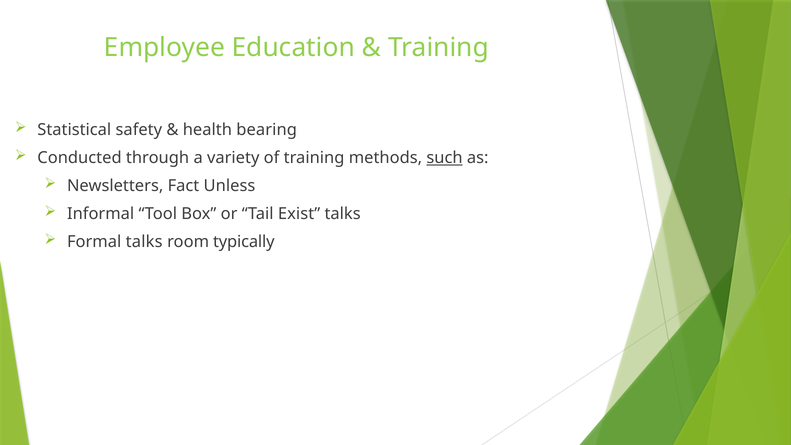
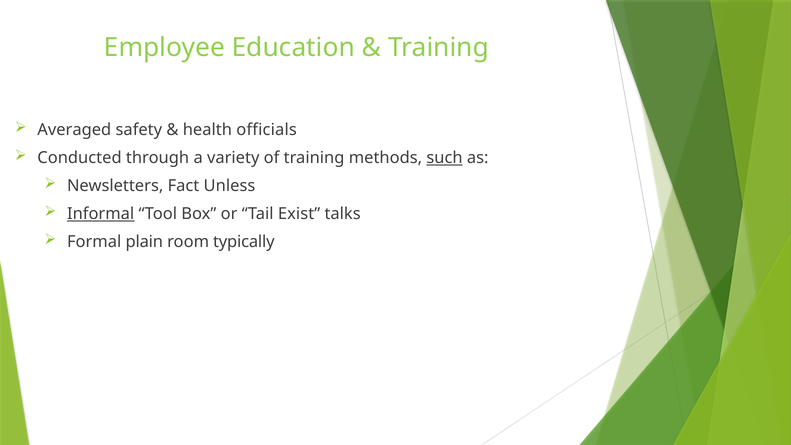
Statistical: Statistical -> Averaged (74, 130)
bearing: bearing -> officials (267, 130)
Informal underline: none -> present (101, 214)
Formal talks: talks -> plain (144, 242)
